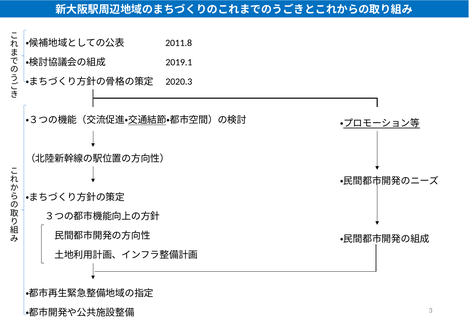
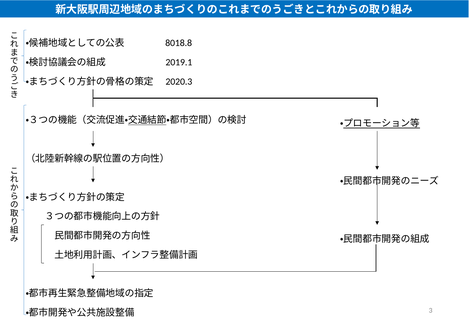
2011.8: 2011.8 -> 8018.8 (179, 43)
